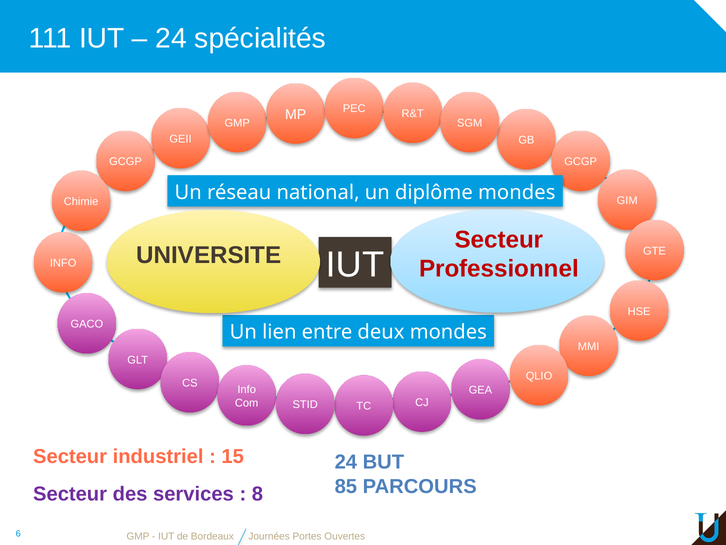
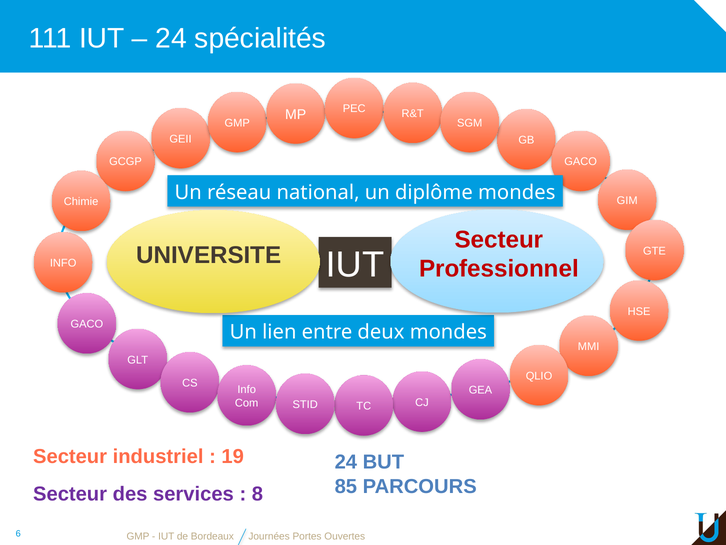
GCGP: GCGP -> GACO (581, 162)
15: 15 -> 19 (233, 456)
